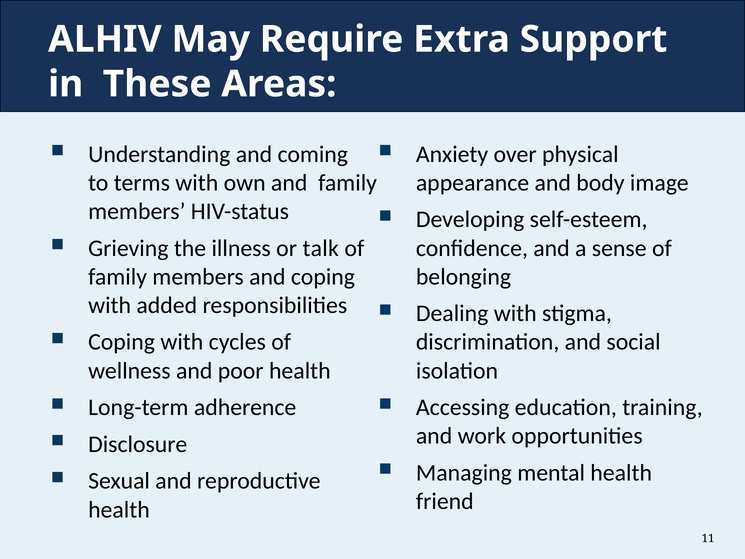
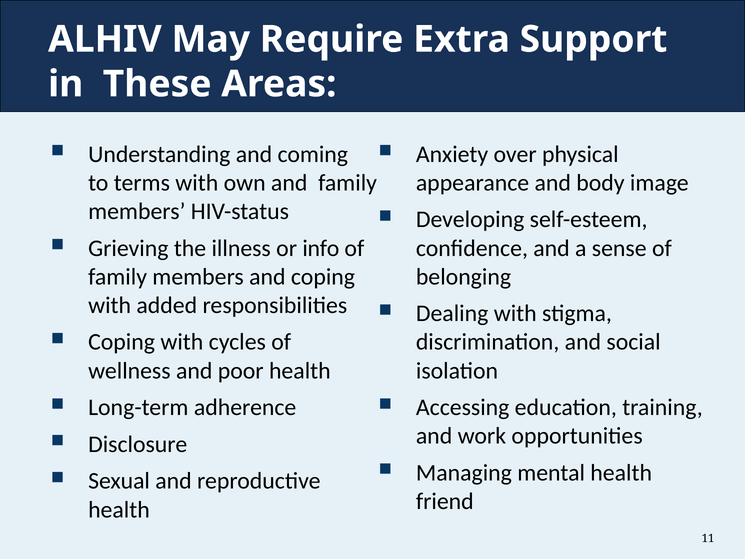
talk: talk -> info (321, 248)
